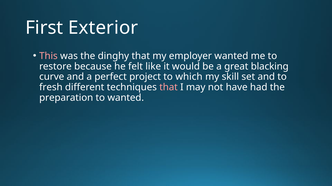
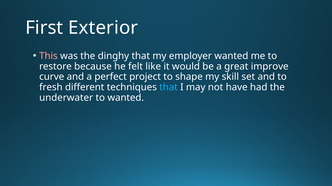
blacking: blacking -> improve (270, 67)
which: which -> shape (189, 77)
that colour: pink -> light blue (169, 88)
preparation: preparation -> underwater (66, 98)
